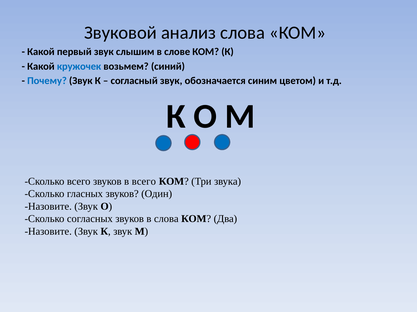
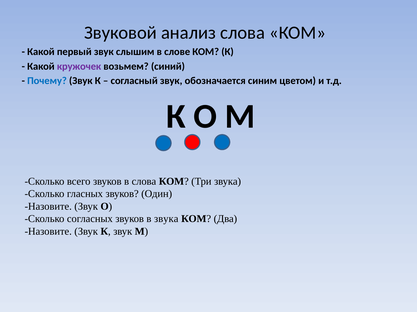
кружочек colour: blue -> purple (79, 66)
в всего: всего -> слова (144, 182)
в слова: слова -> звука (166, 219)
